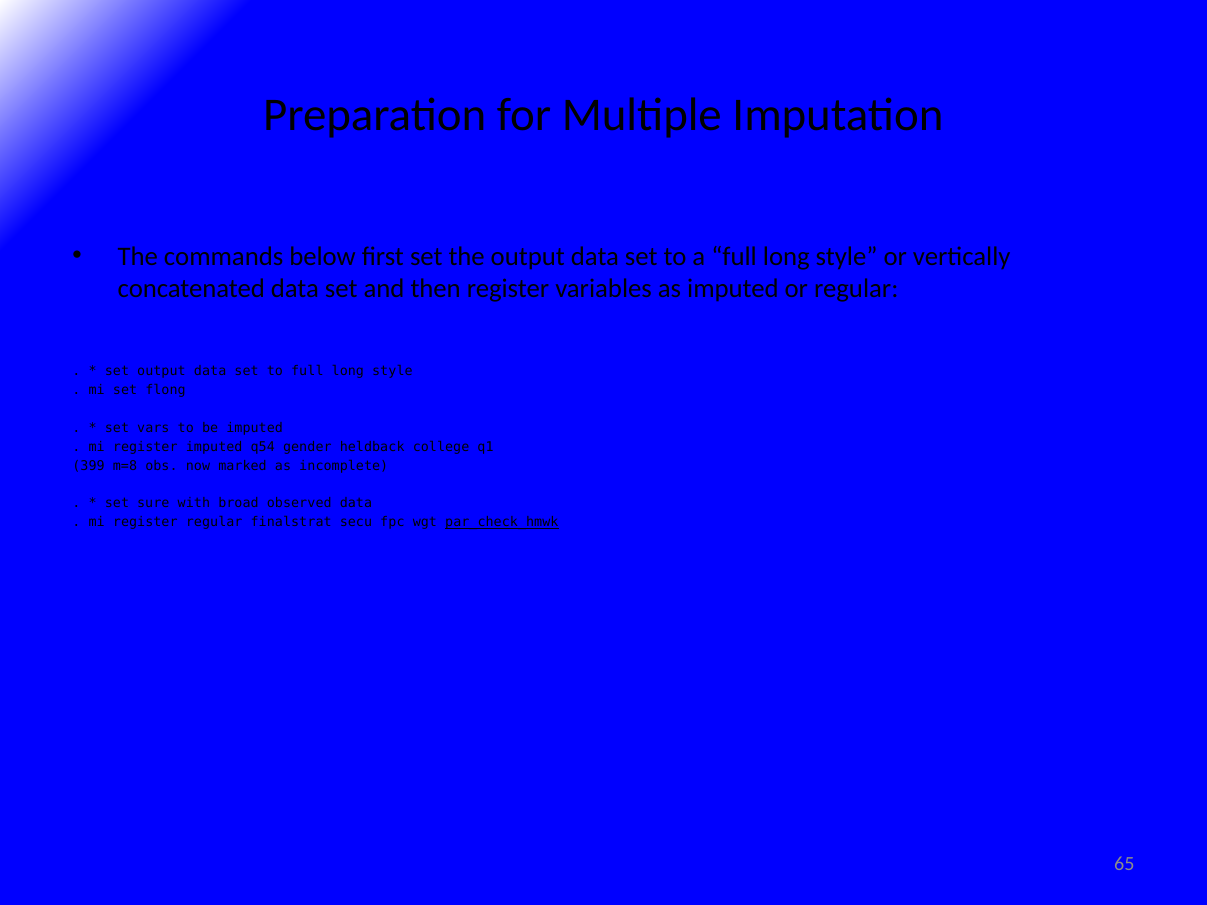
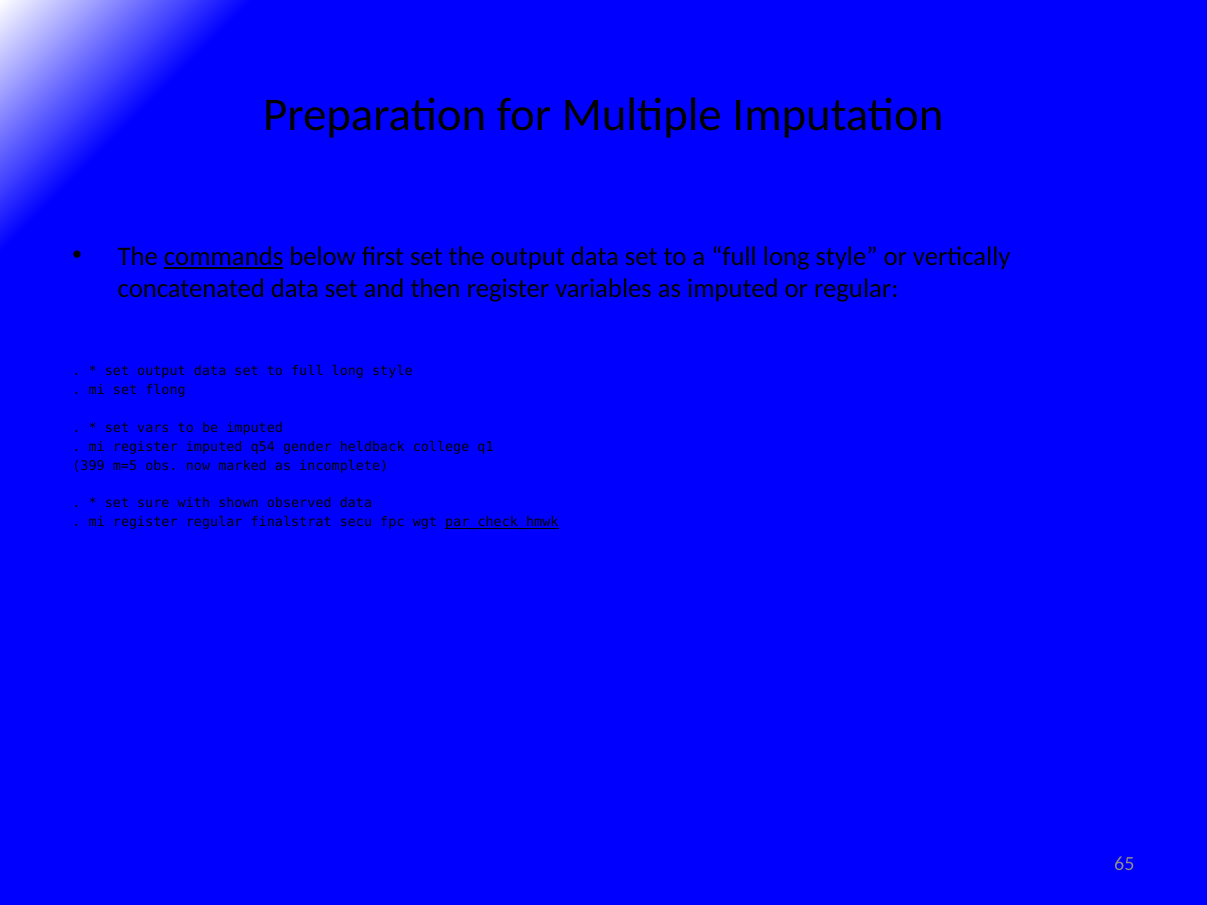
commands underline: none -> present (224, 257)
m=8: m=8 -> m=5 (125, 466)
broad: broad -> shown (238, 503)
